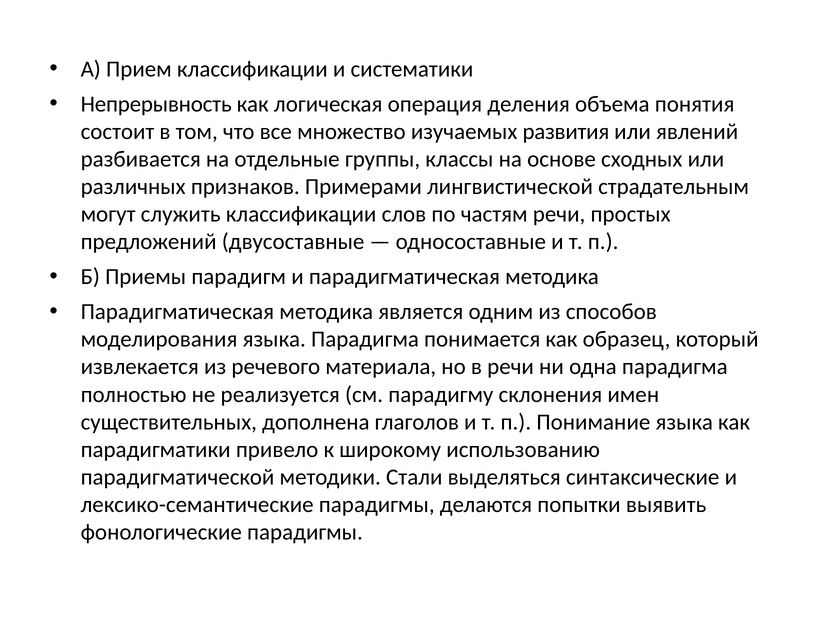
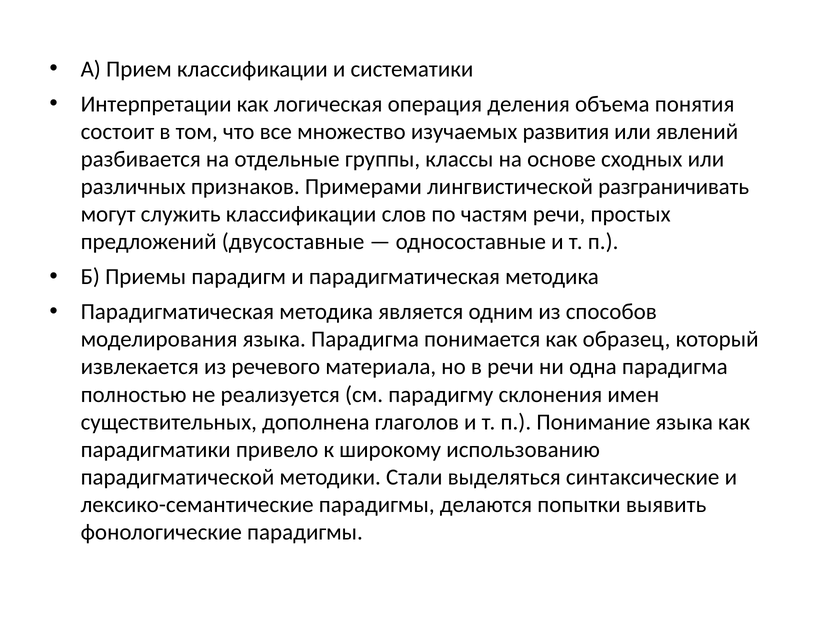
Непрерывность: Непрерывность -> Интерпретации (156, 104)
страдательным: страдательным -> разграничивать (674, 187)
